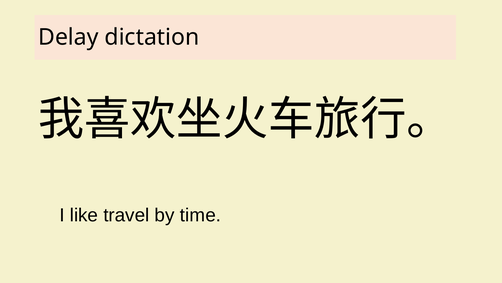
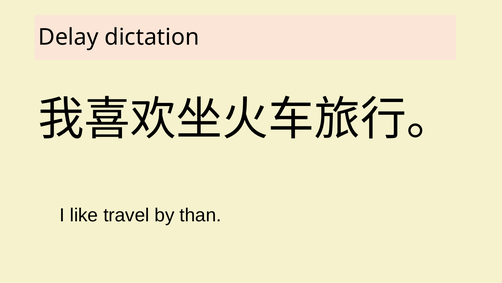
time: time -> than (201, 215)
